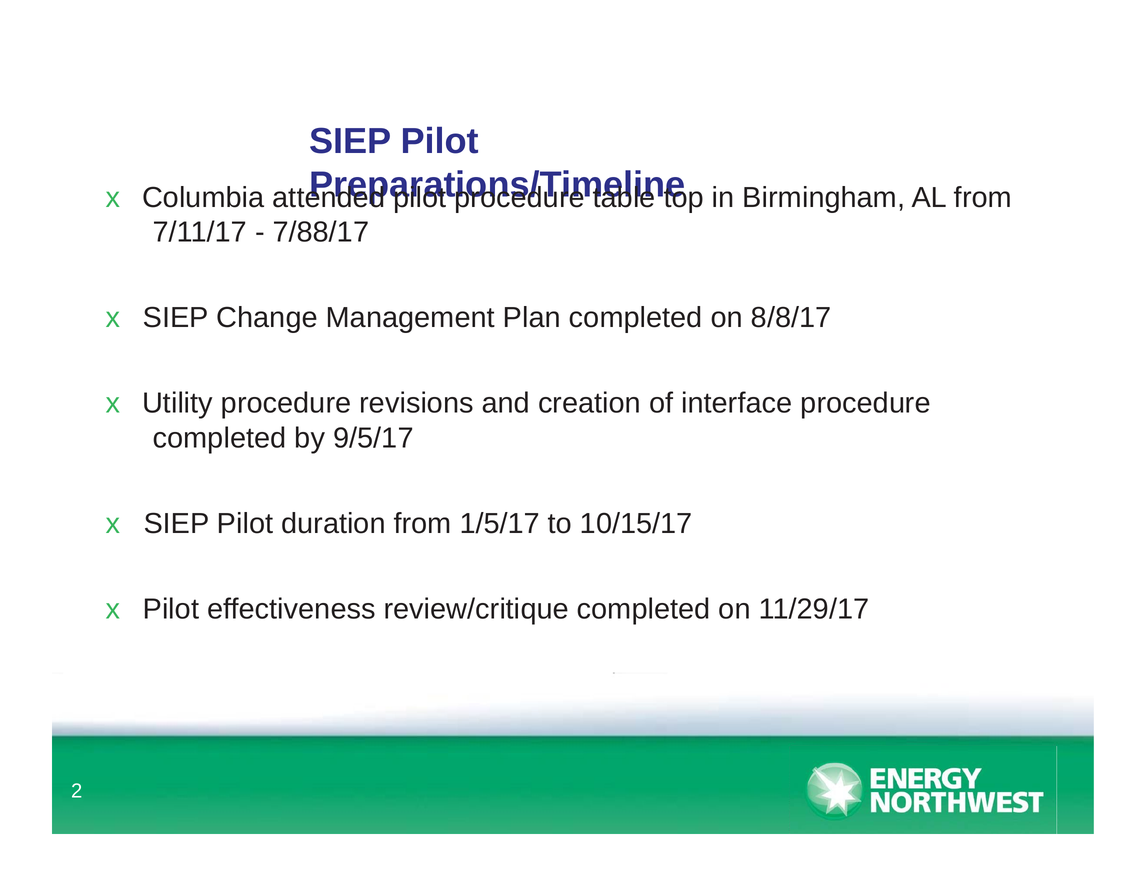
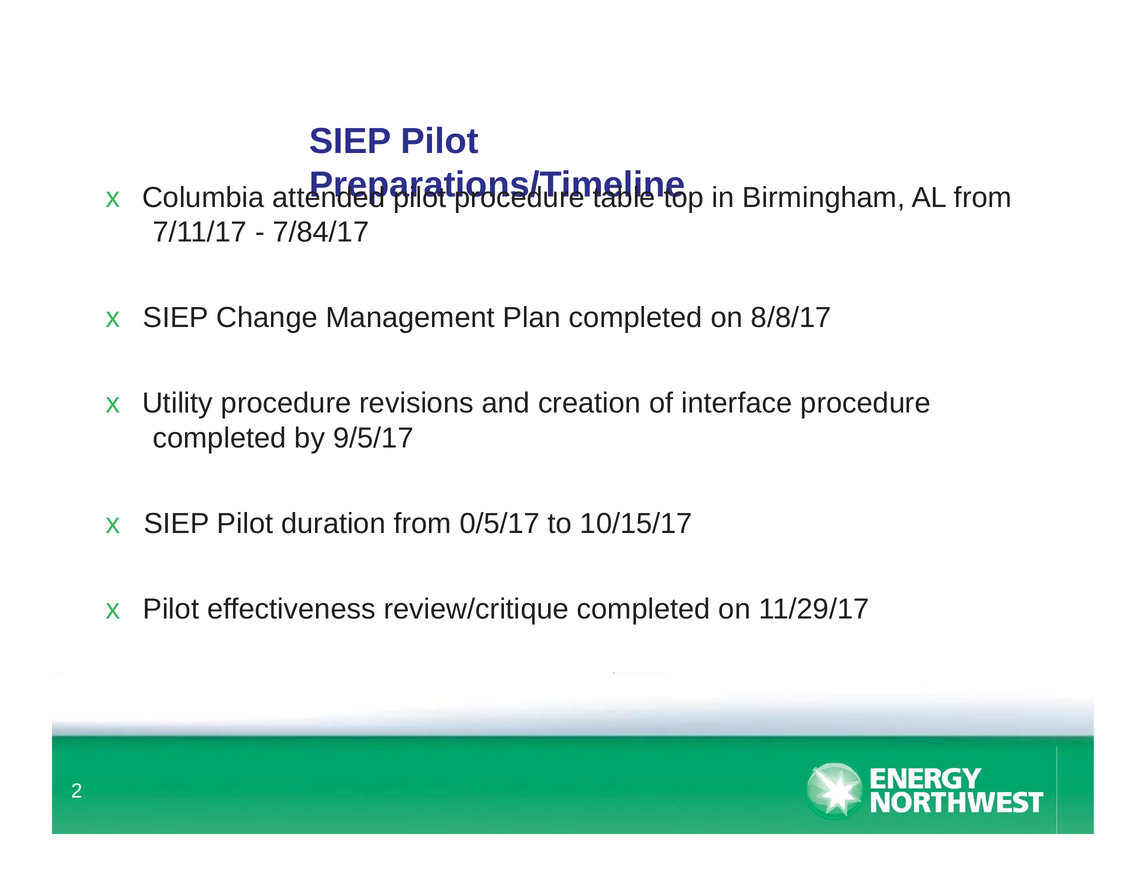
7/88/17: 7/88/17 -> 7/84/17 (321, 232)
1/5/17: 1/5/17 -> 0/5/17 (500, 523)
